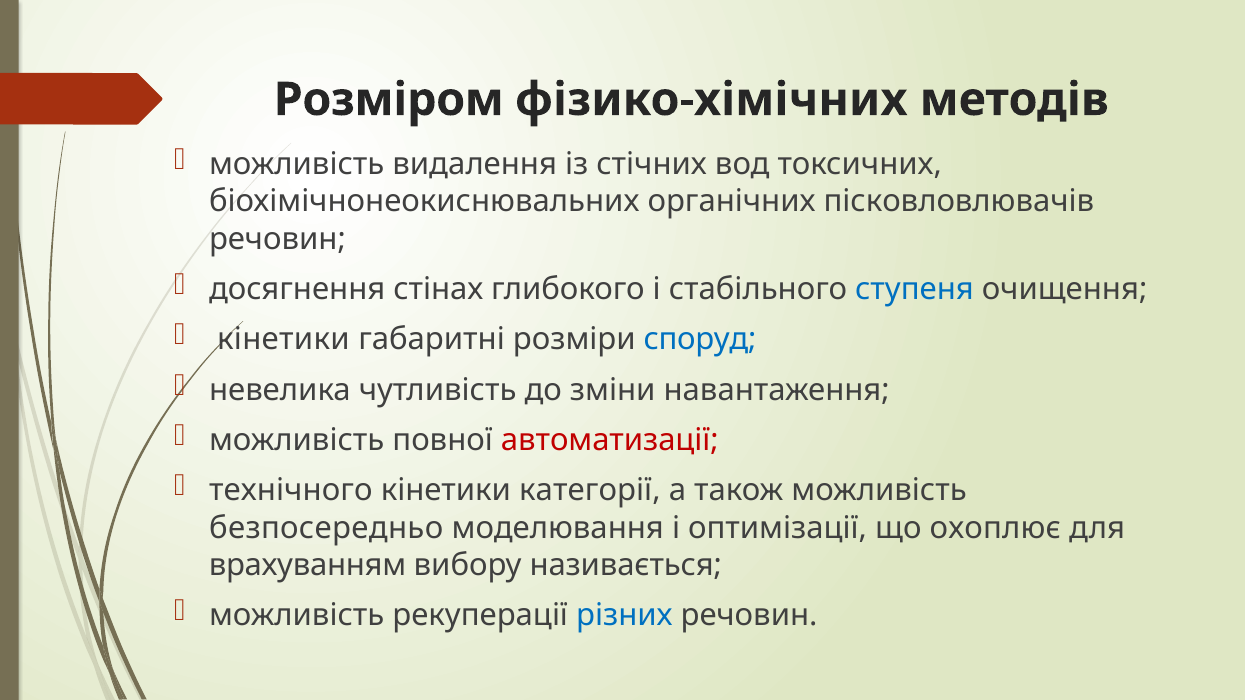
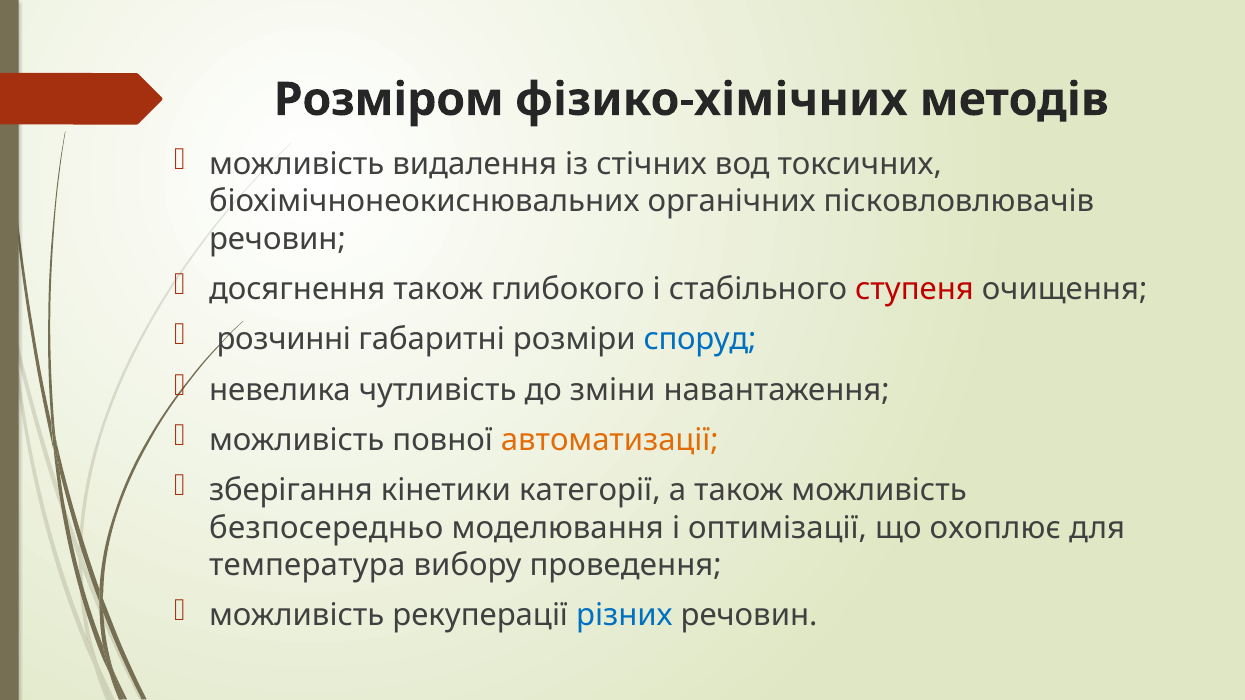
досягнення стінах: стінах -> також (438, 289)
ступеня colour: blue -> red (915, 289)
кінетики: кінетики -> розчинні (284, 340)
автоматизації colour: red -> orange (610, 440)
технічного: технічного -> зберігання (291, 491)
врахуванням: врахуванням -> температура (307, 565)
називається: називається -> проведення (626, 565)
